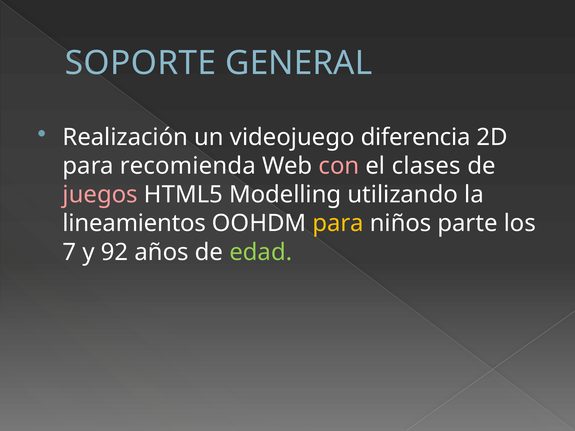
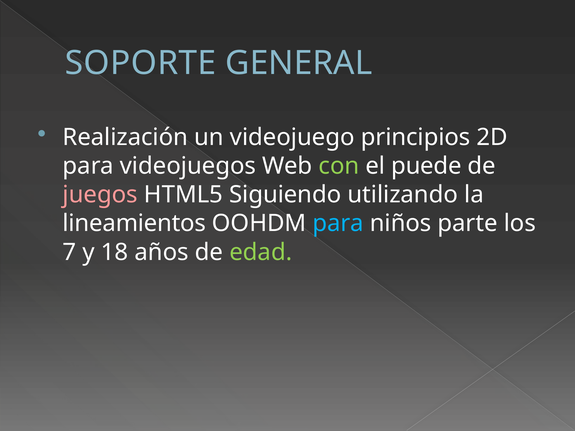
diferencia: diferencia -> principios (416, 137)
recomienda: recomienda -> videojuegos (188, 166)
con colour: pink -> light green (339, 166)
clases: clases -> puede (426, 166)
Modelling: Modelling -> Siguiendo (285, 195)
para colour: yellow -> light blue (338, 224)
92: 92 -> 18 (115, 252)
